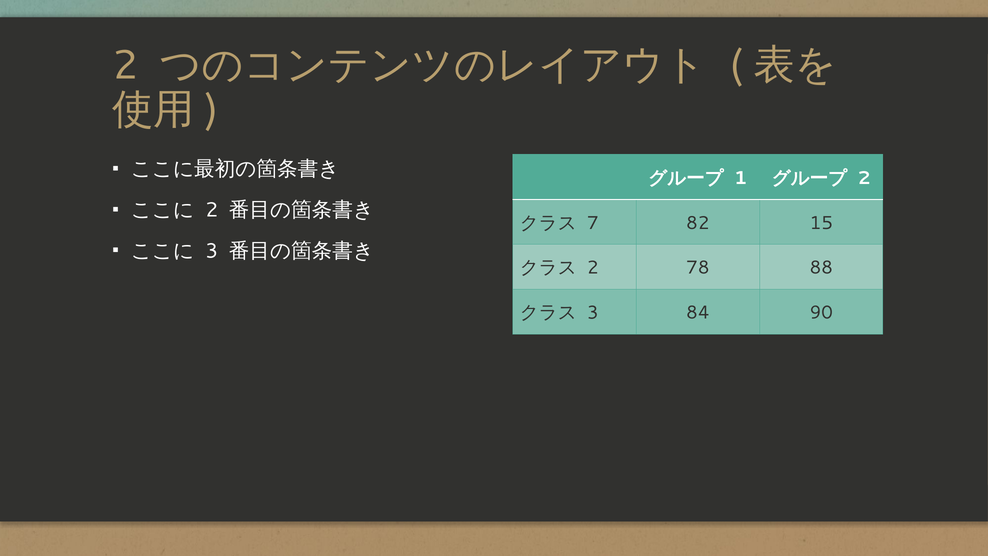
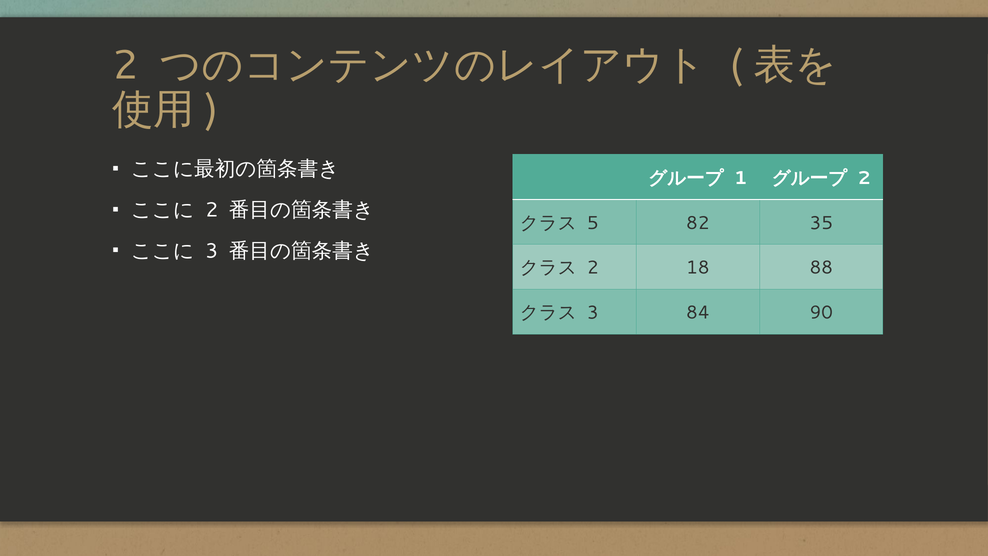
7: 7 -> 5 (593, 223)
15: 15 -> 35 (821, 223)
78: 78 -> 18 (698, 268)
